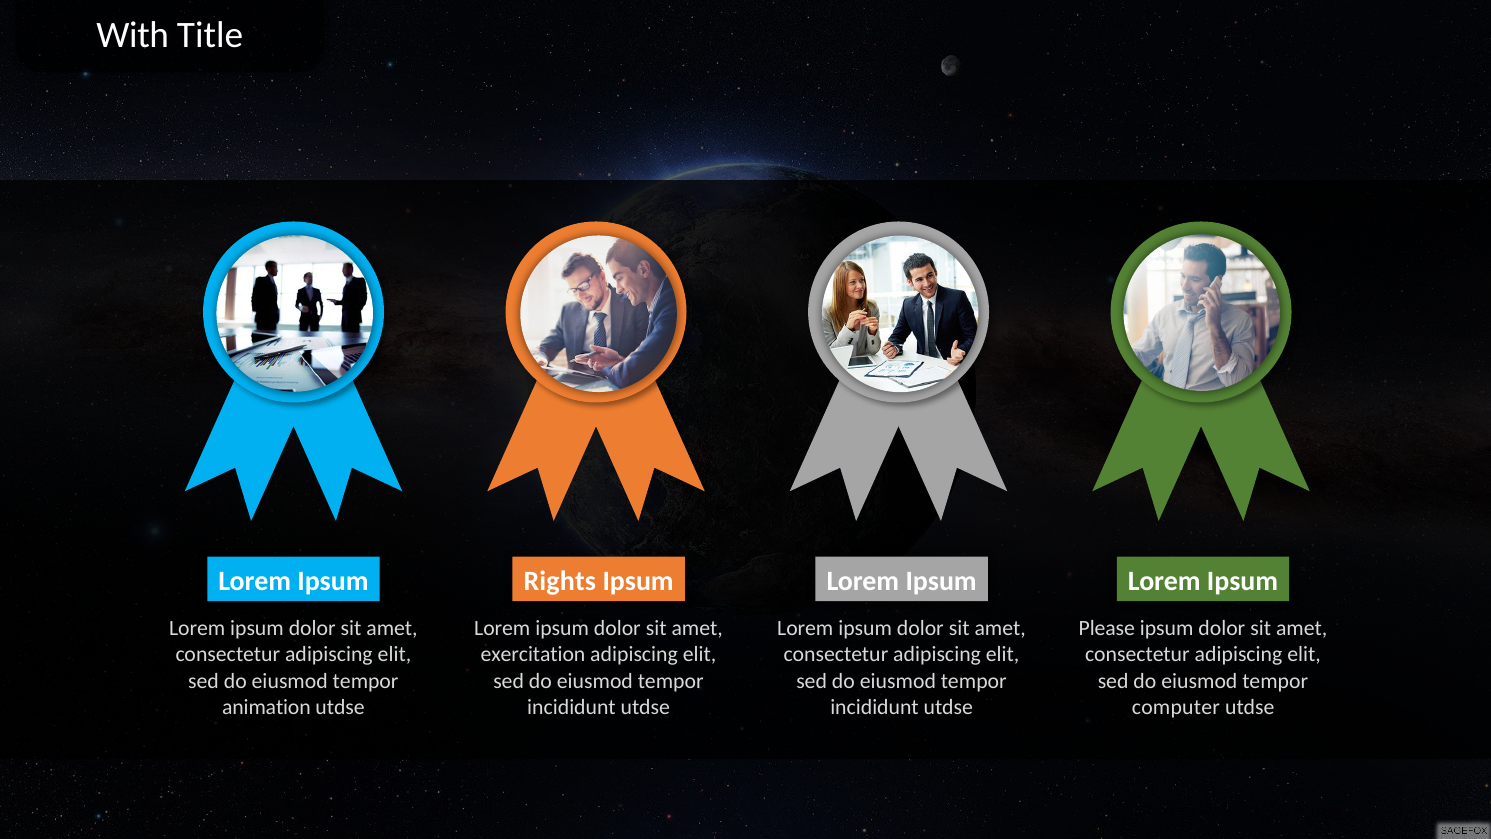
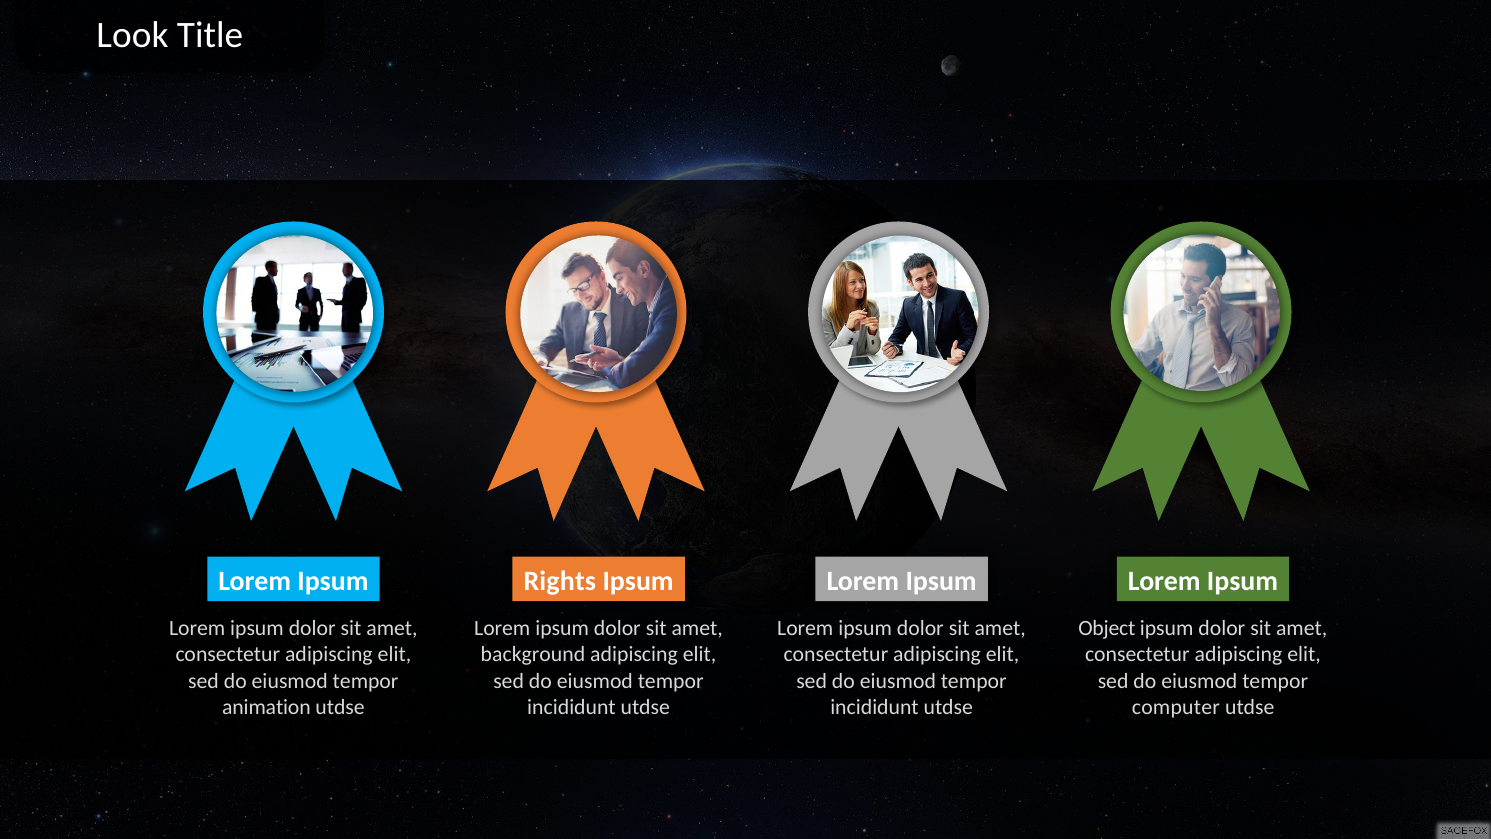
With: With -> Look (132, 35)
Please: Please -> Object (1107, 628)
exercitation: exercitation -> background (533, 654)
